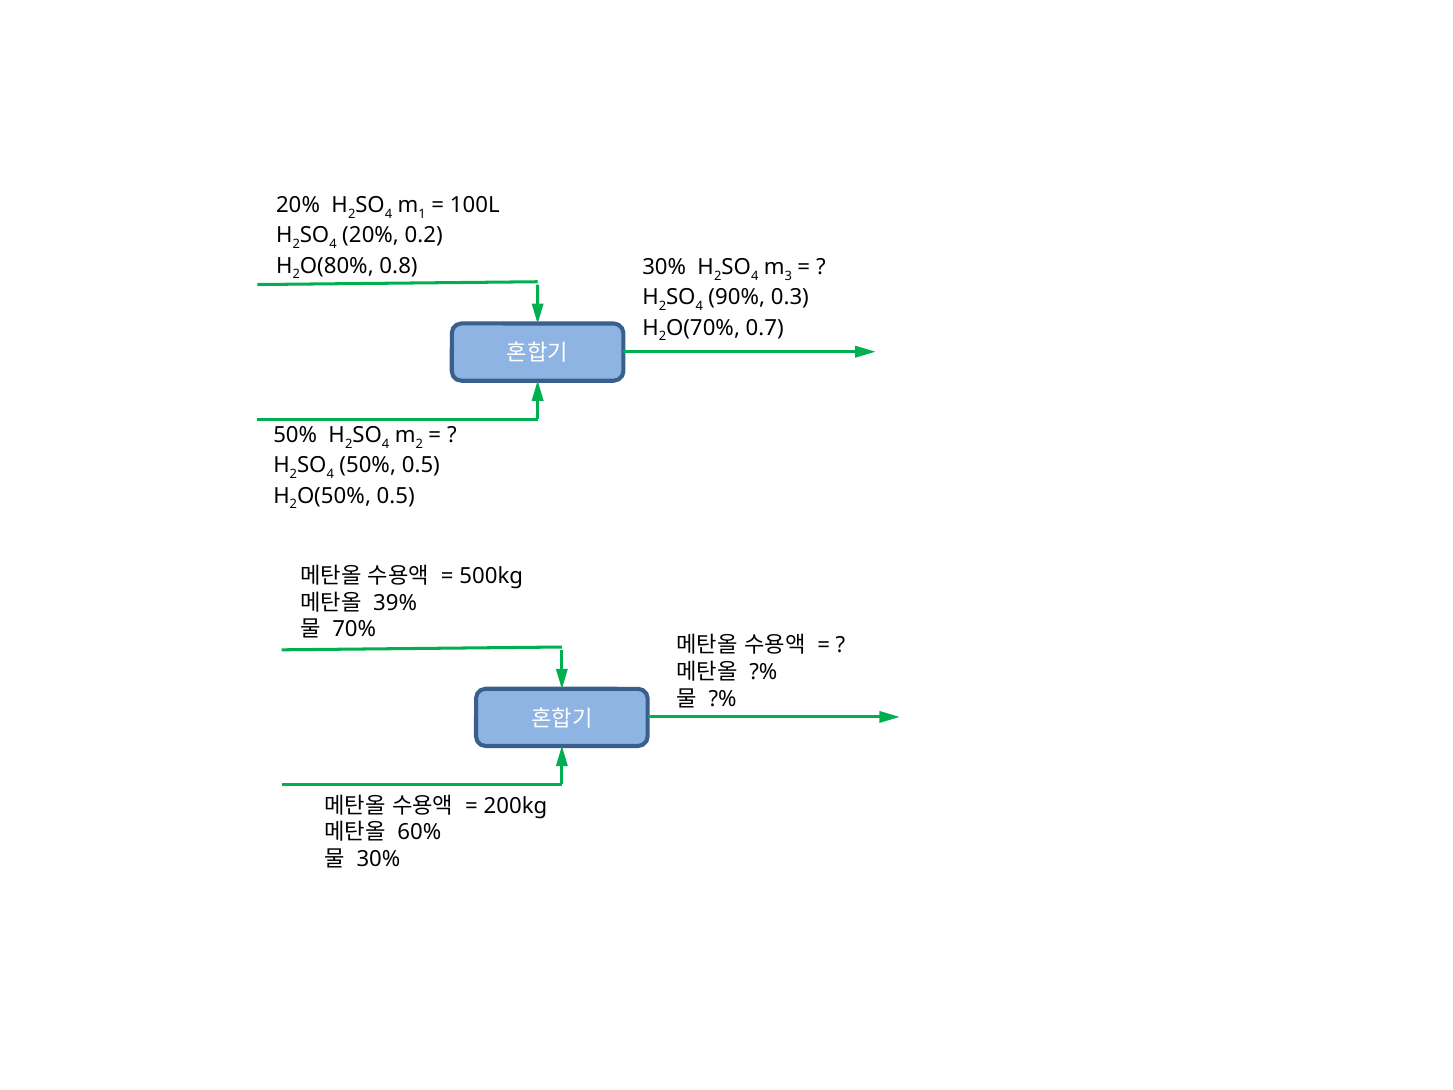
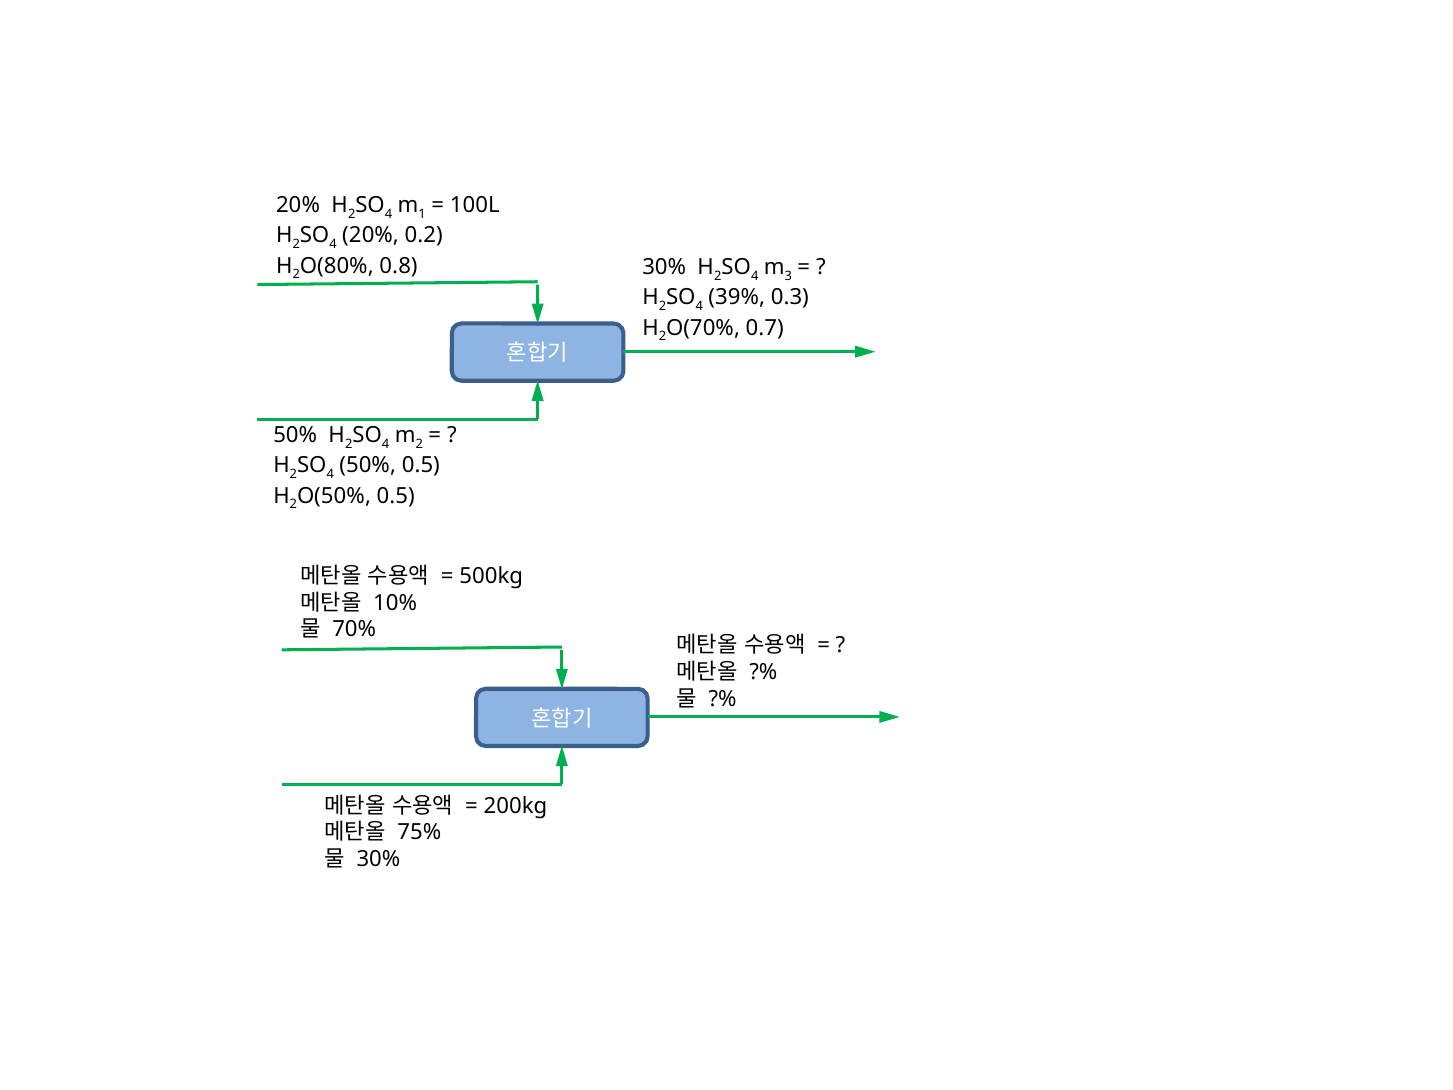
90%: 90% -> 39% (737, 297)
39%: 39% -> 10% (395, 603)
60%: 60% -> 75% (419, 832)
